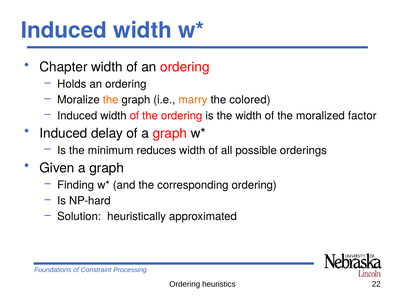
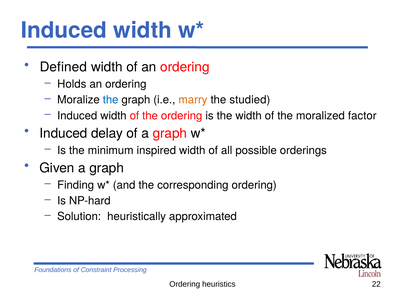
Chapter: Chapter -> Defined (63, 67)
the colour: orange -> blue (111, 100)
colored: colored -> studied (250, 100)
reduces: reduces -> inspired (156, 150)
